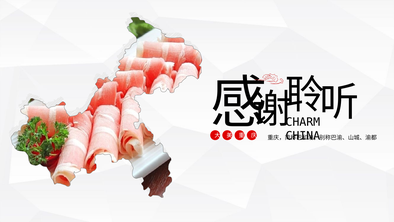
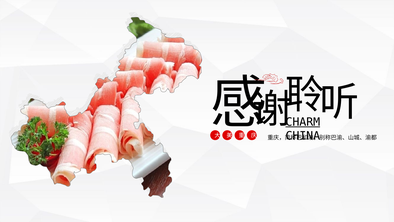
CHARM underline: none -> present (303, 122)
